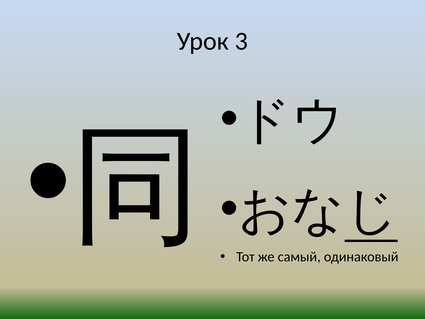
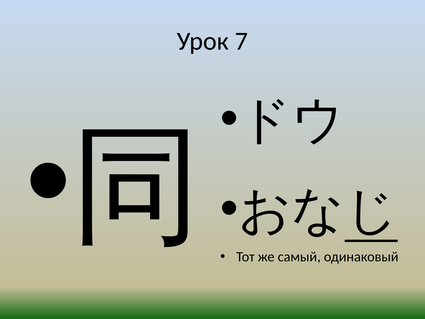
3: 3 -> 7 (241, 41)
